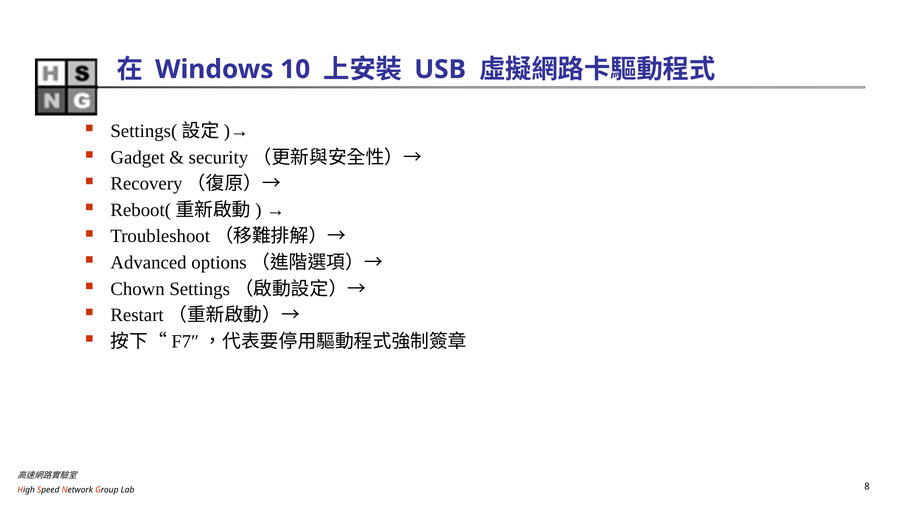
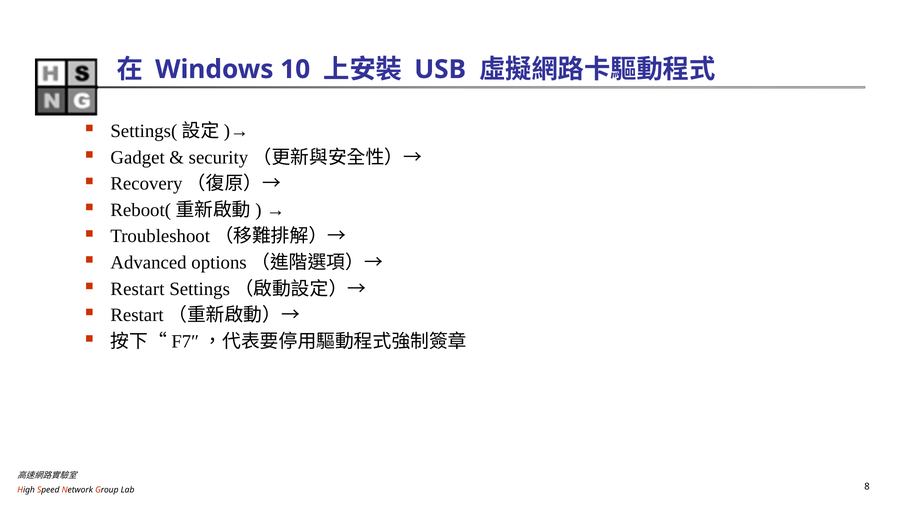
Chown: Chown -> Restart (137, 289)
